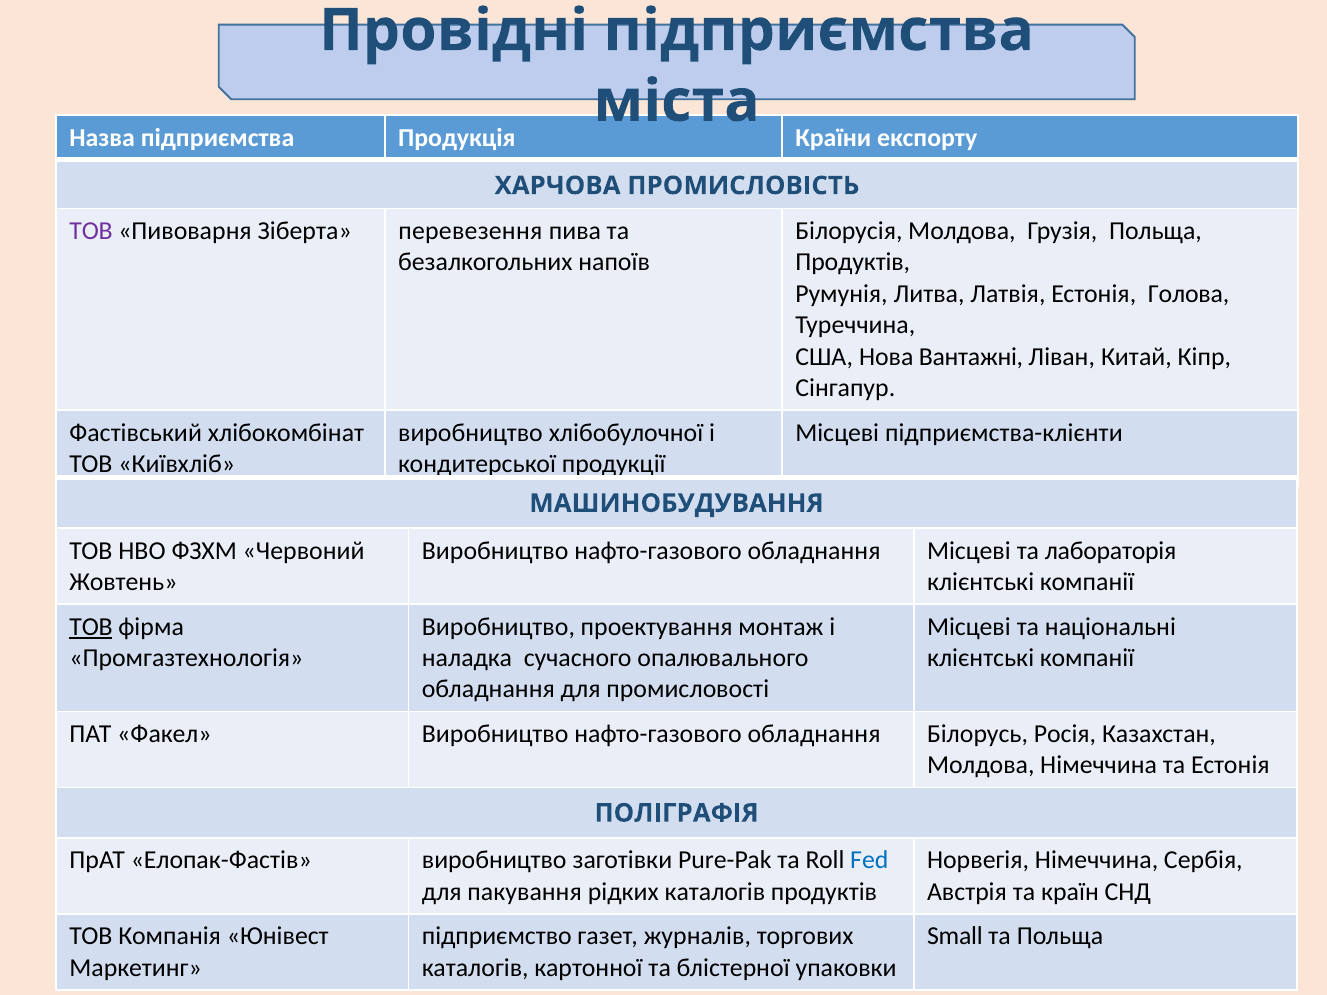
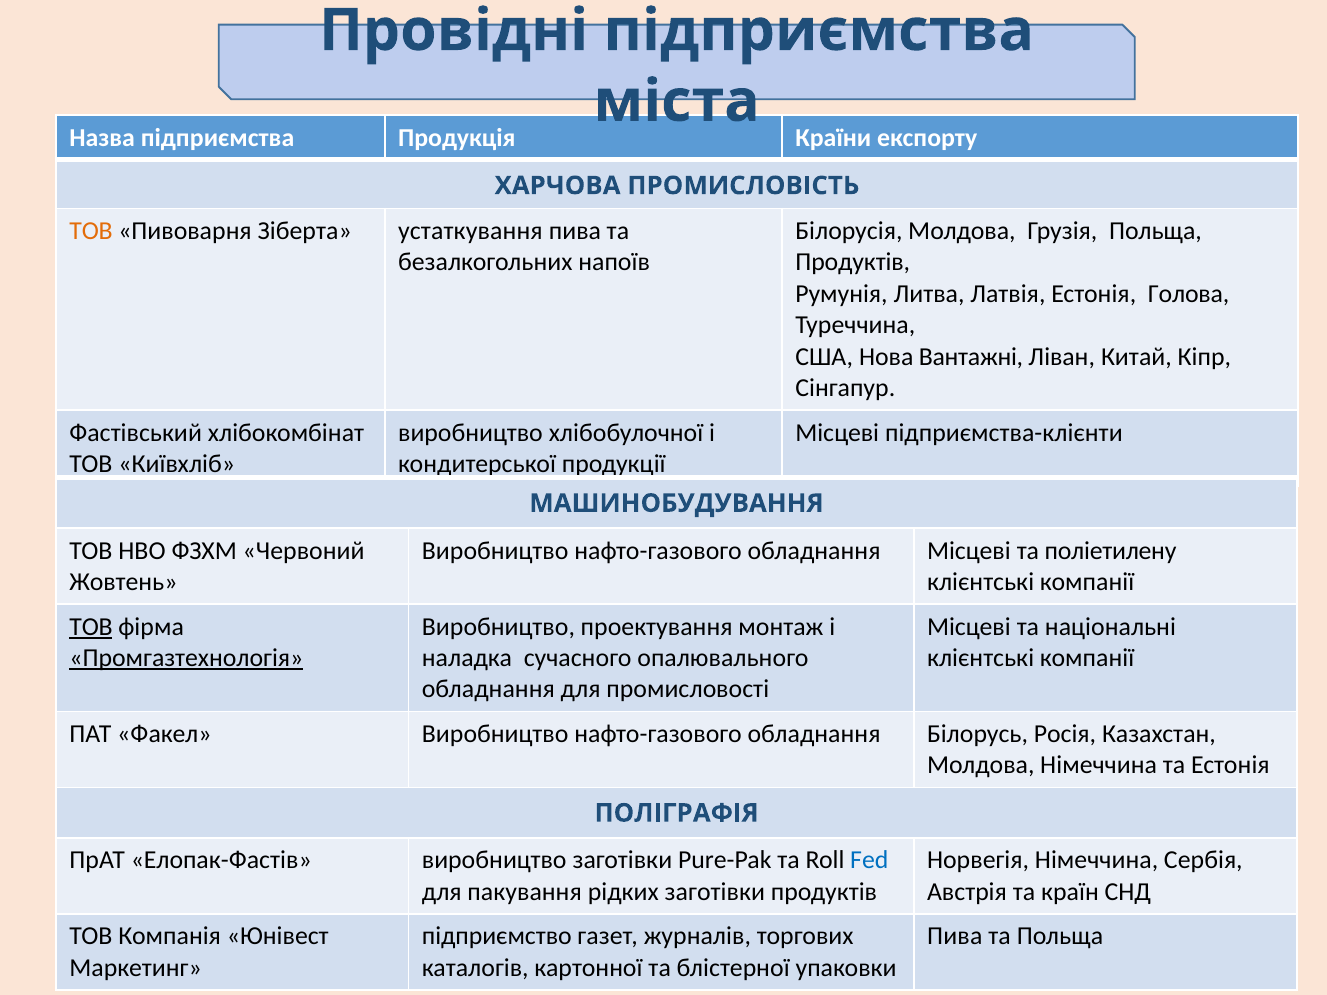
ТОВ colour: purple -> orange (91, 231)
перевезення: перевезення -> устаткування (470, 231)
лабораторія: лабораторія -> поліетилену (1111, 551)
Промгазтехнологія underline: none -> present (186, 658)
рідких каталогів: каталогів -> заготівки (715, 892)
Small: Small -> Пива (955, 937)
